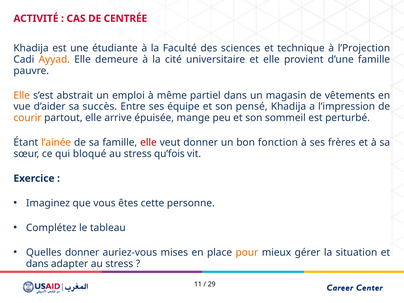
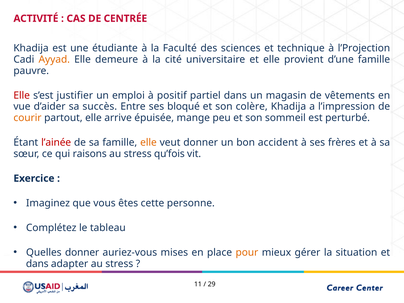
Elle colour: orange -> red (22, 95)
abstrait: abstrait -> justifier (75, 95)
même: même -> positif (172, 95)
équipe: équipe -> bloqué (184, 107)
pensé: pensé -> colère (252, 107)
l’ainée colour: orange -> red (56, 143)
elle colour: red -> orange (148, 143)
fonction: fonction -> accident (278, 143)
bloqué: bloqué -> raisons (90, 154)
